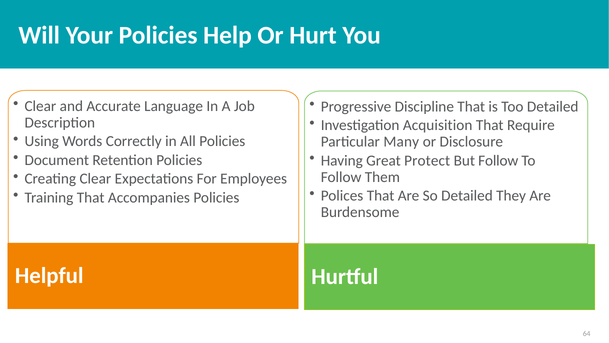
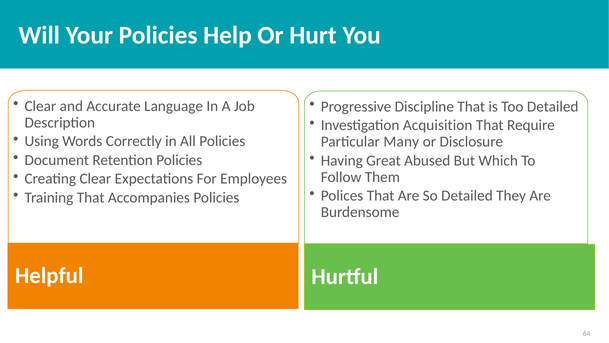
Protect: Protect -> Abused (427, 160)
But Follow: Follow -> Which (498, 160)
